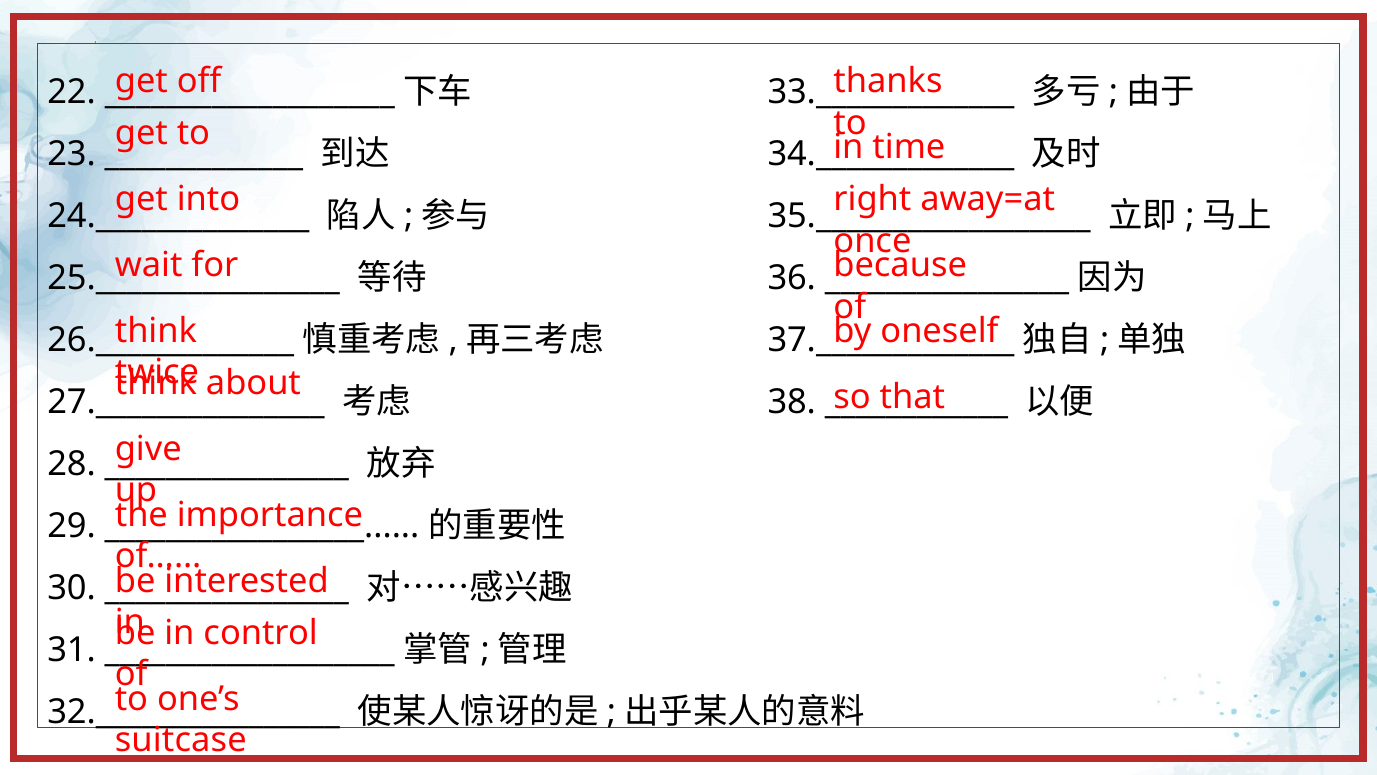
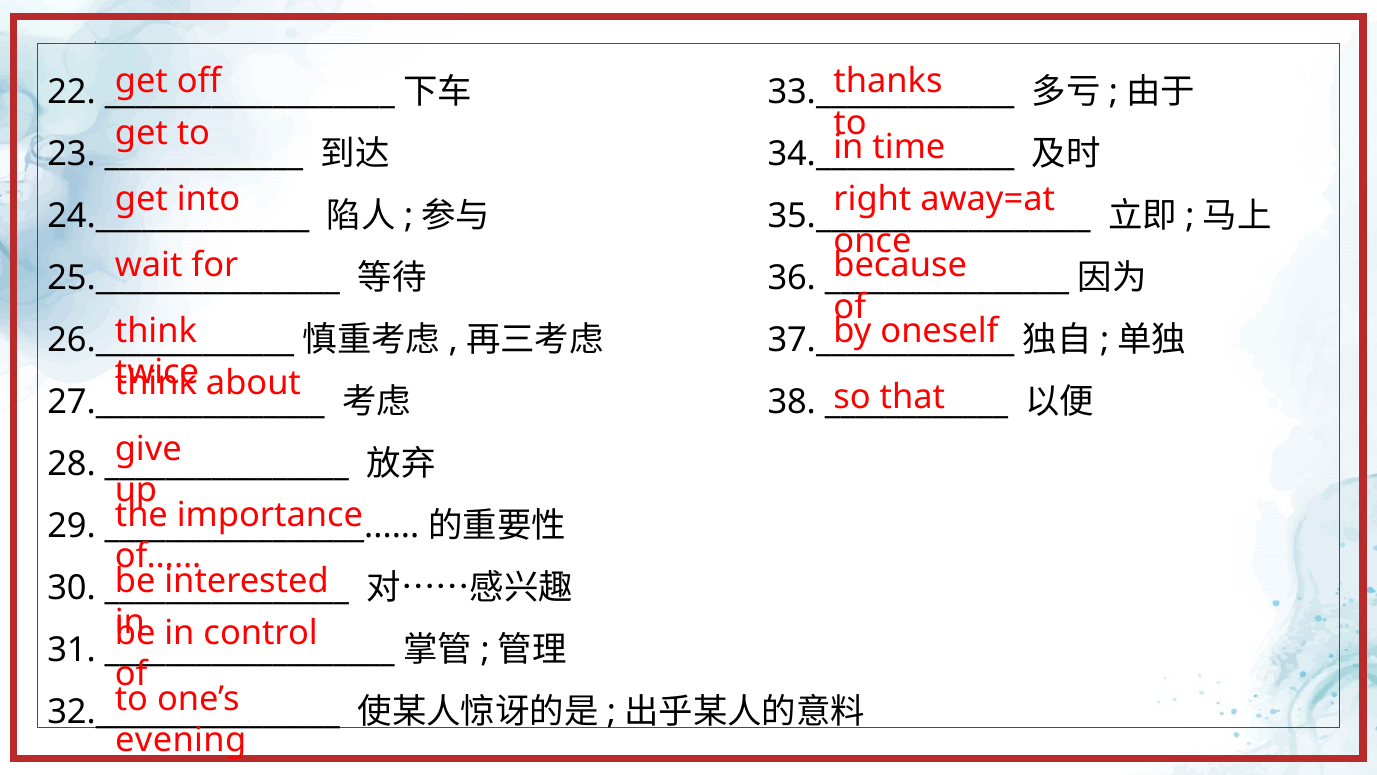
suitcase: suitcase -> evening (181, 740)
